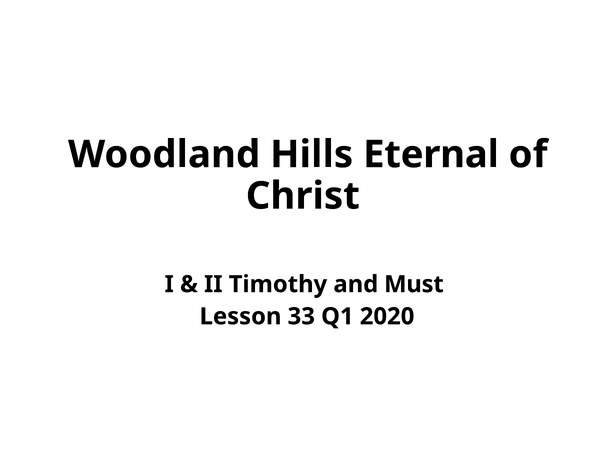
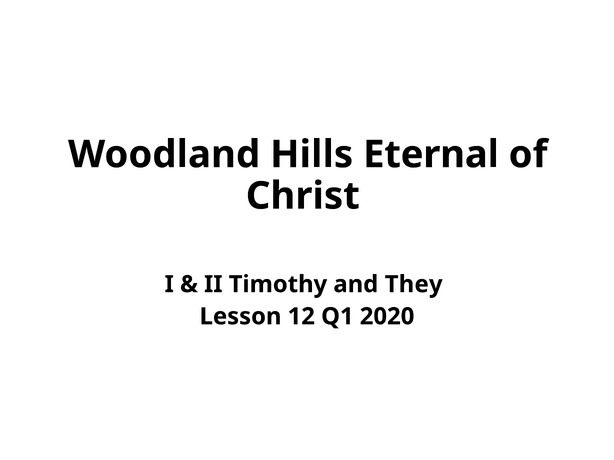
Must: Must -> They (414, 285)
33: 33 -> 12 (301, 317)
